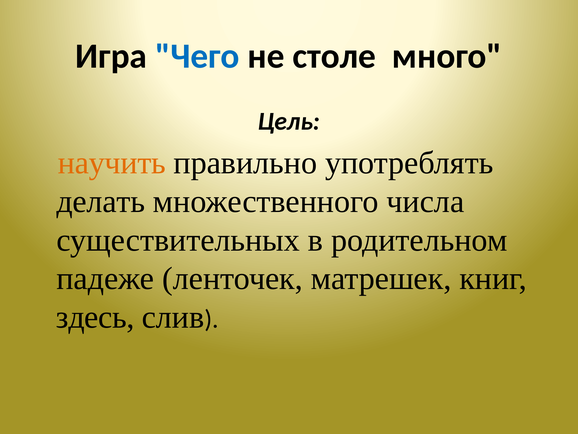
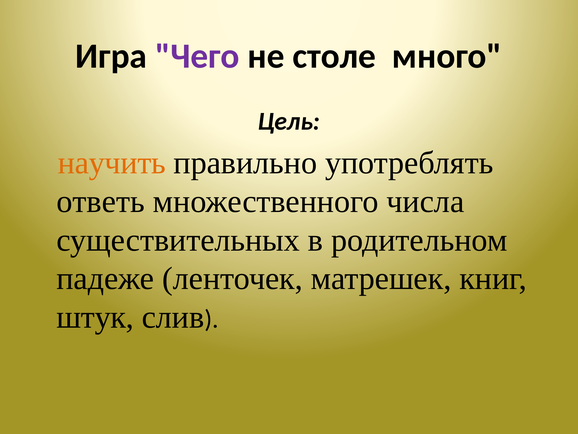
Чего colour: blue -> purple (197, 56)
делать: делать -> ответь (101, 201)
здесь: здесь -> штук (95, 317)
